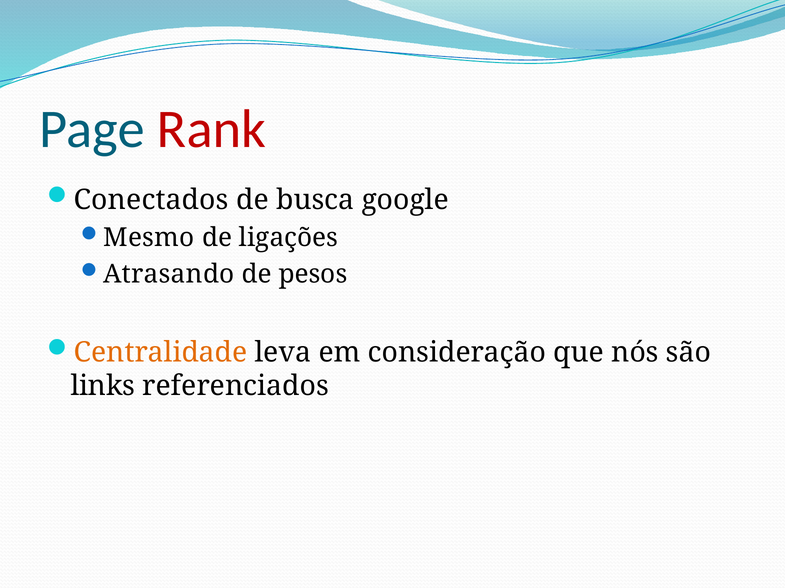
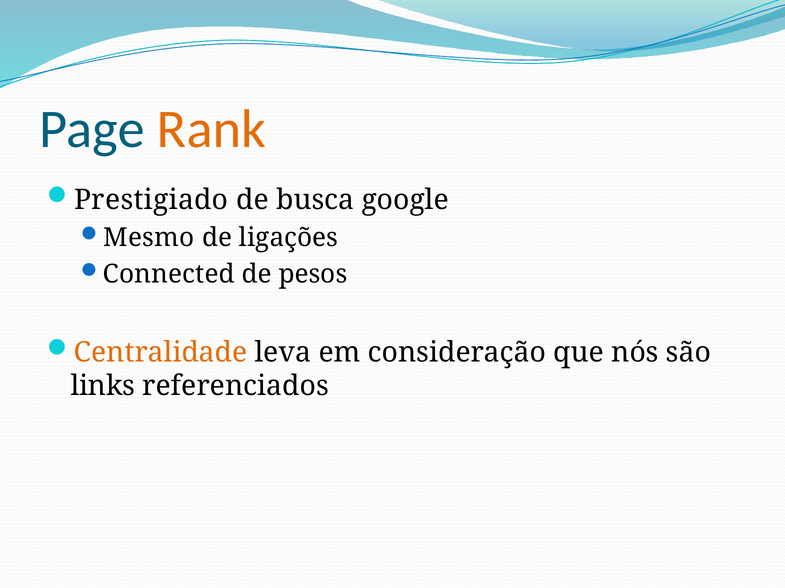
Rank colour: red -> orange (212, 130)
Conectados: Conectados -> Prestigiado (151, 200)
Atrasando: Atrasando -> Connected (169, 274)
